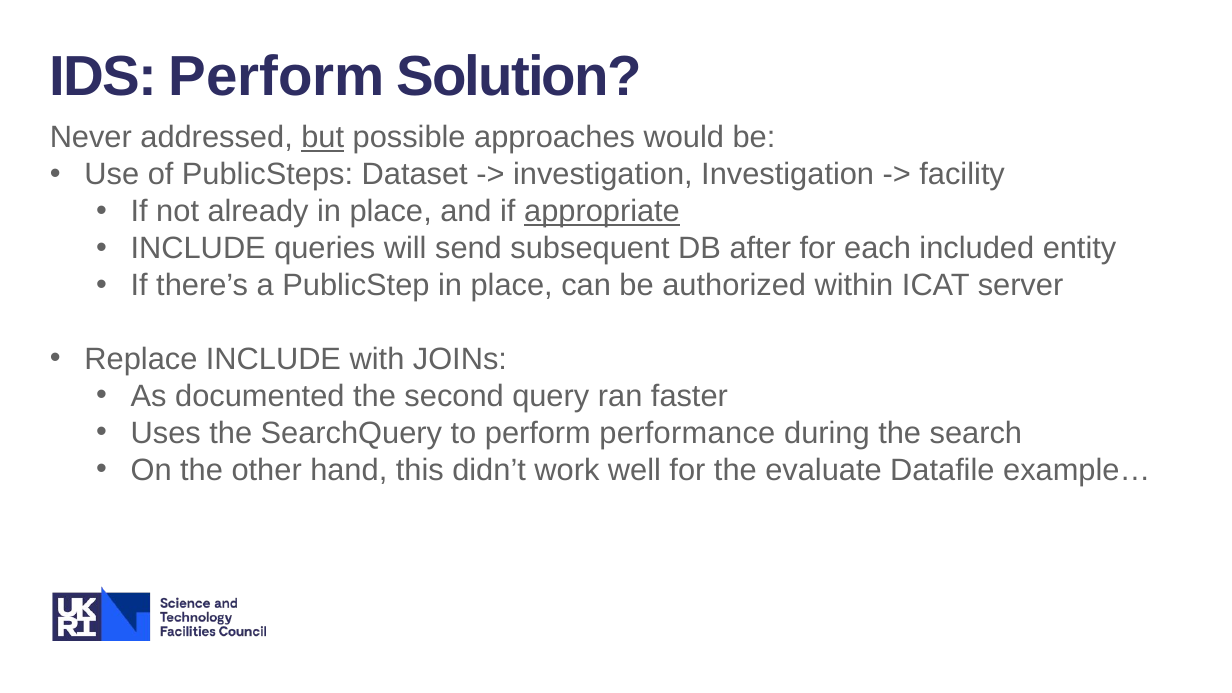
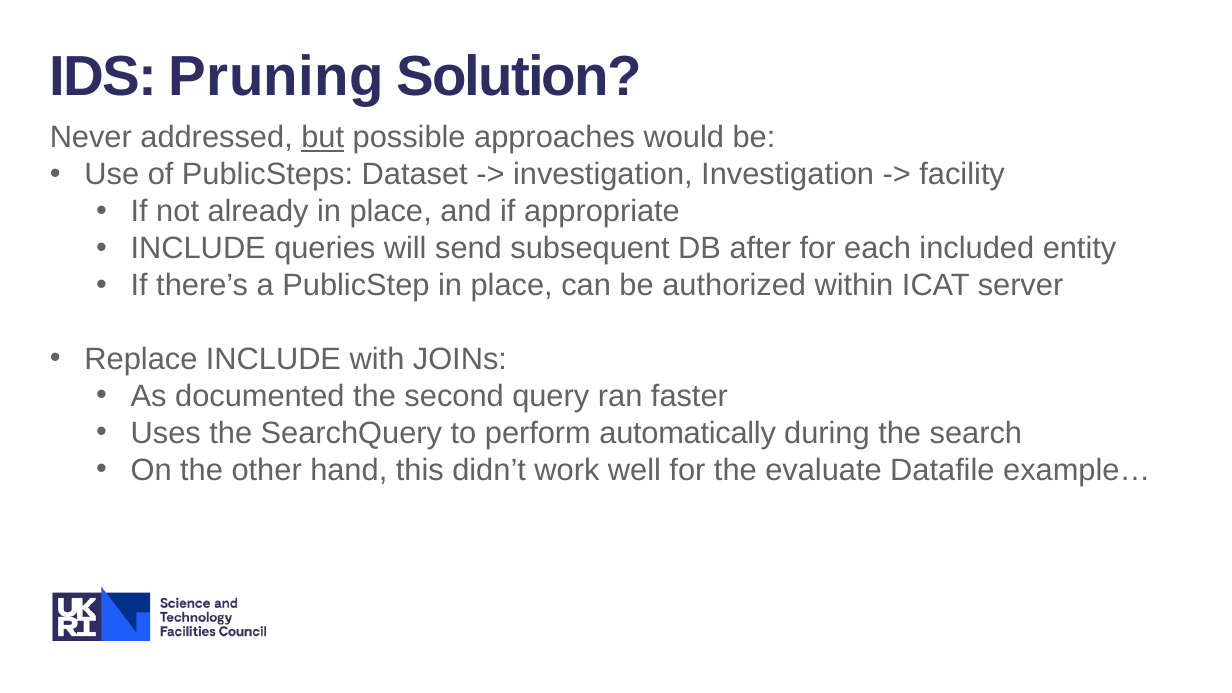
IDS Perform: Perform -> Pruning (276, 77)
appropriate underline: present -> none (602, 212)
performance: performance -> automatically (688, 433)
